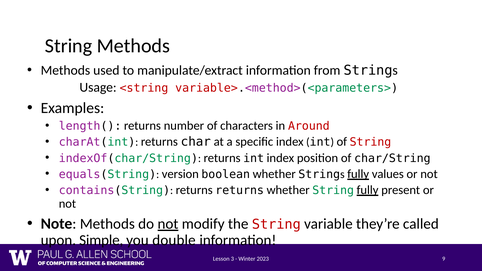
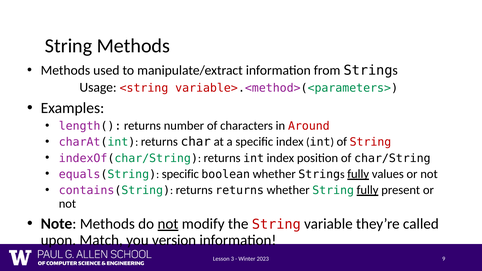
equals(String version: version -> specific (180, 174)
Simple: Simple -> Match (101, 240)
double: double -> version (174, 240)
